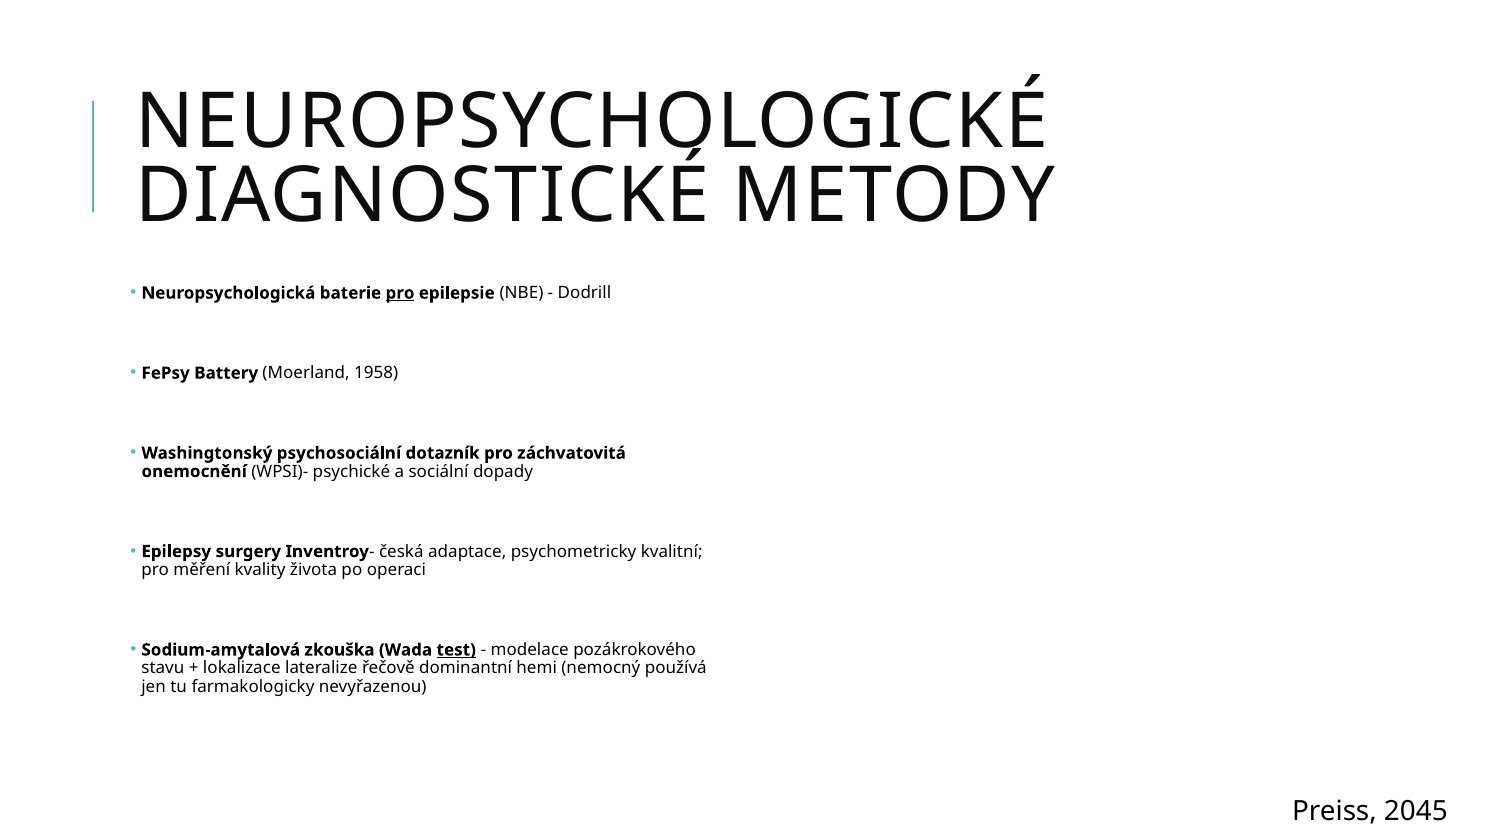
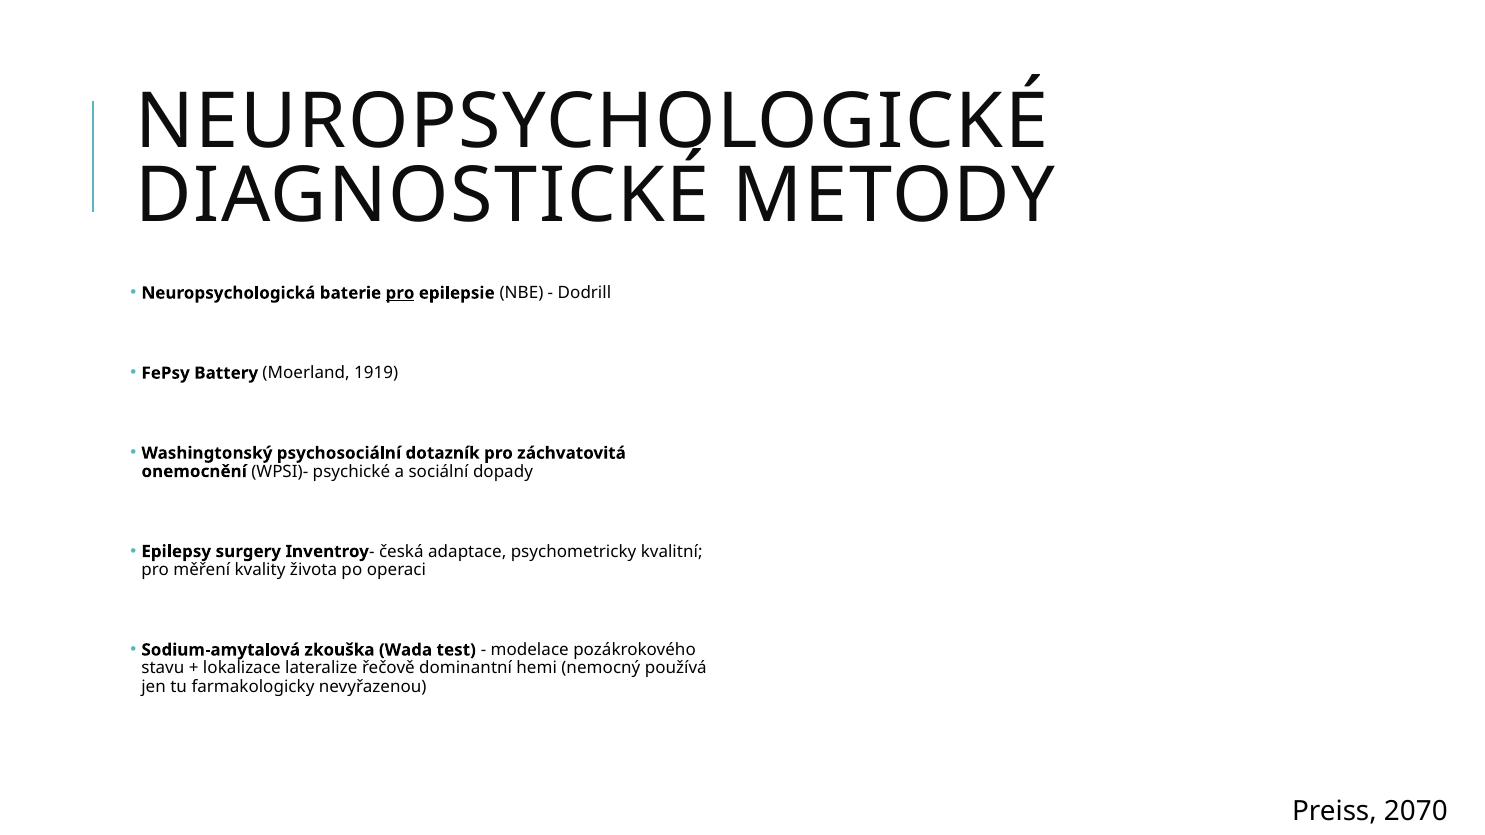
1958: 1958 -> 1919 (376, 373)
test underline: present -> none (456, 650)
2045: 2045 -> 2070 (1416, 811)
